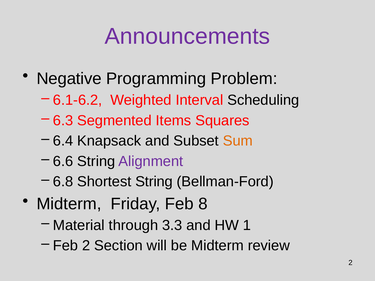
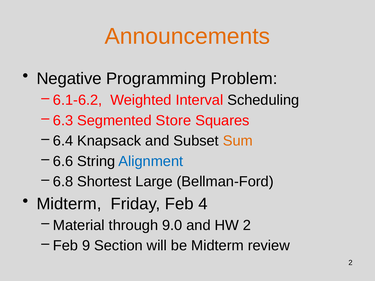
Announcements colour: purple -> orange (187, 36)
Items: Items -> Store (173, 121)
Alignment colour: purple -> blue (151, 161)
Shortest String: String -> Large (154, 182)
8: 8 -> 4 (203, 204)
3.3: 3.3 -> 9.0 (172, 225)
HW 1: 1 -> 2 (247, 225)
Feb 2: 2 -> 9 (86, 246)
